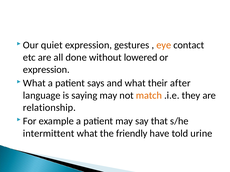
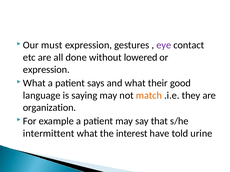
quiet: quiet -> must (52, 45)
eye colour: orange -> purple (164, 45)
after: after -> good (180, 83)
relationship: relationship -> organization (49, 108)
friendly: friendly -> interest (132, 134)
